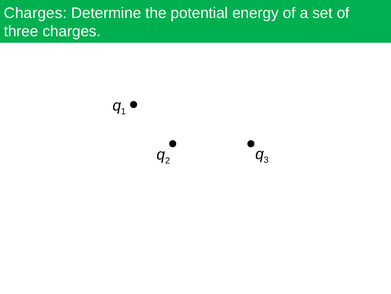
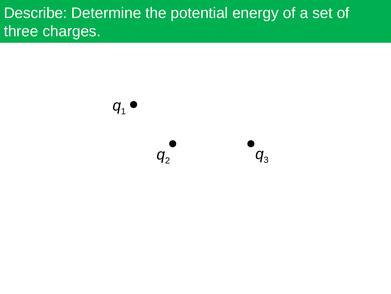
Charges: Charges -> Describe (35, 13)
